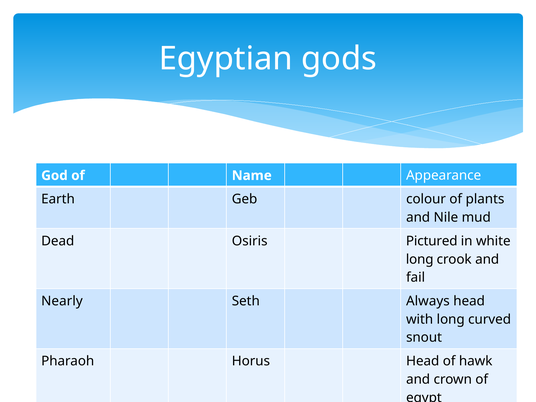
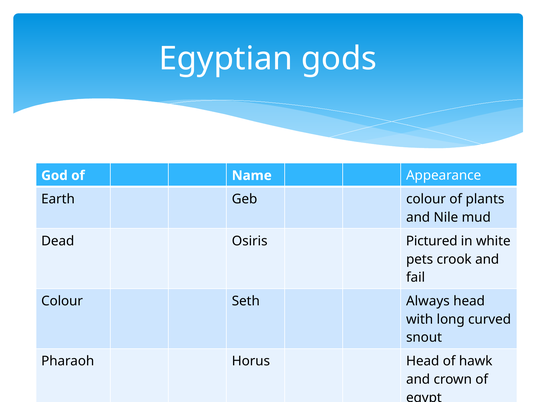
long: long -> pets (420, 259)
Nearly: Nearly -> Colour (62, 301)
